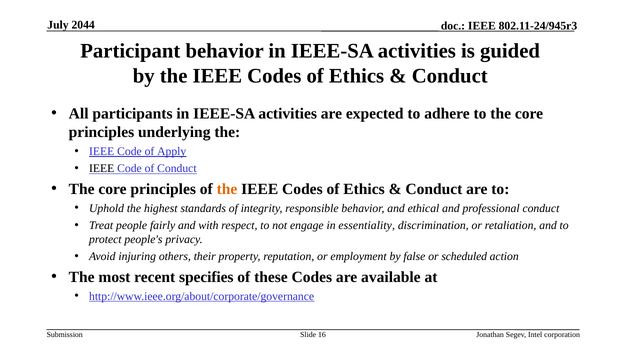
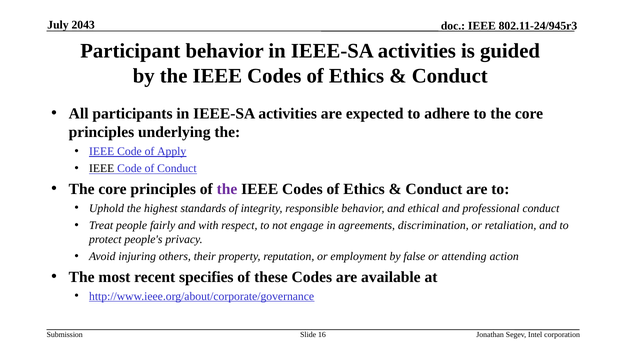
2044: 2044 -> 2043 (83, 25)
the colour: orange -> purple (227, 189)
essentiality: essentiality -> agreements (367, 226)
scheduled: scheduled -> attending (464, 257)
